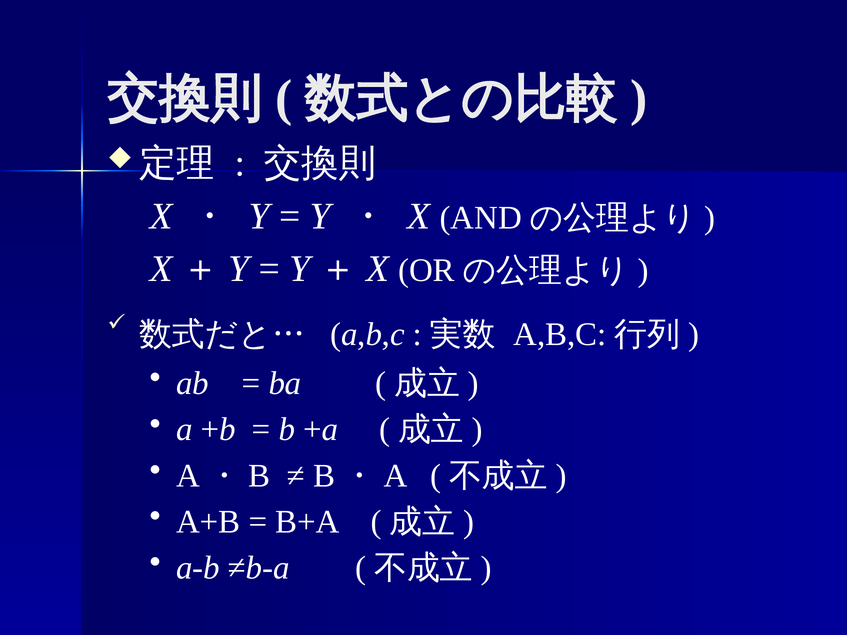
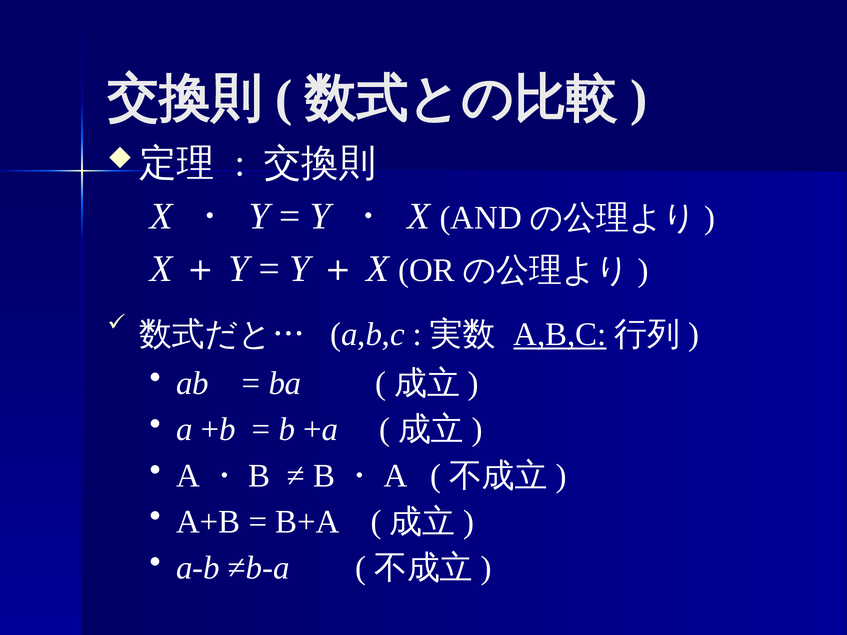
A,B,C underline: none -> present (560, 335)
